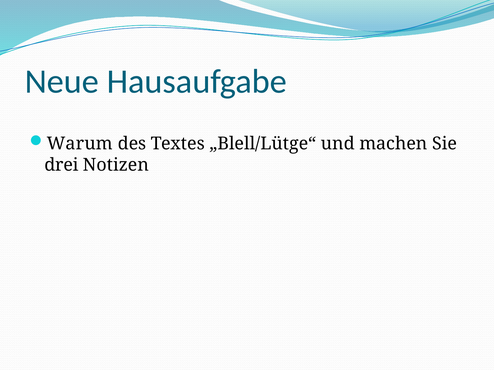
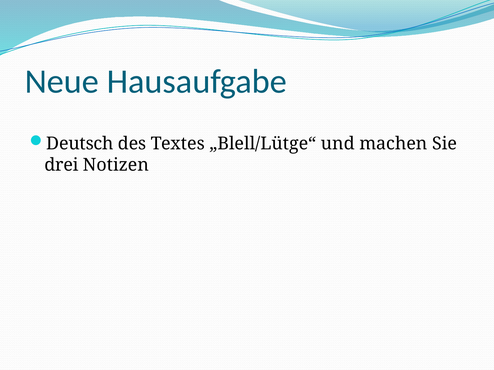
Warum: Warum -> Deutsch (80, 144)
